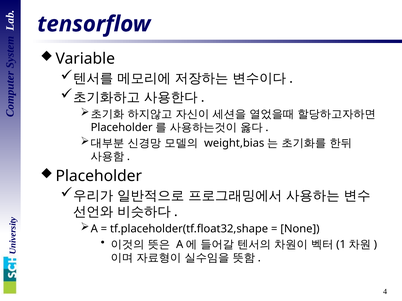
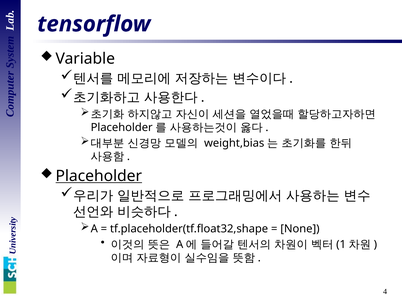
Placeholder underline: none -> present (99, 176)
